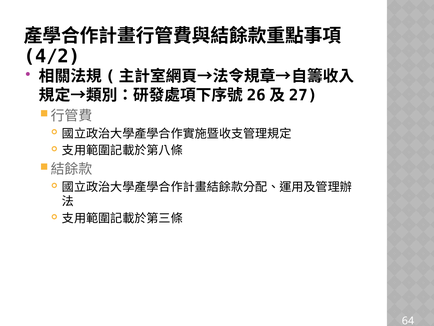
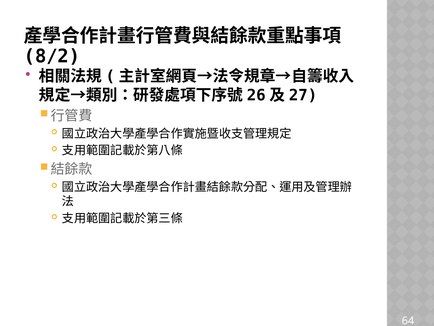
4/2: 4/2 -> 8/2 (52, 56)
